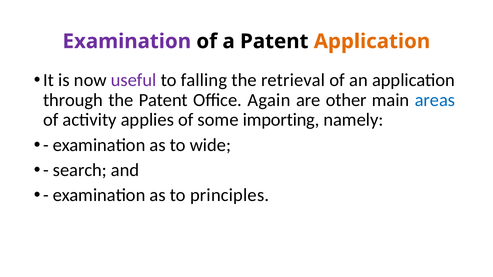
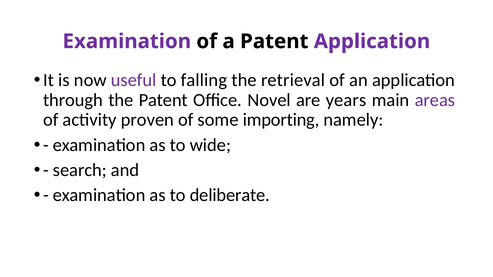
Application colour: orange -> purple (372, 41)
Again: Again -> Novel (269, 100)
other: other -> years (346, 100)
areas colour: blue -> purple (435, 100)
applies: applies -> proven (147, 120)
principles: principles -> deliberate (230, 195)
